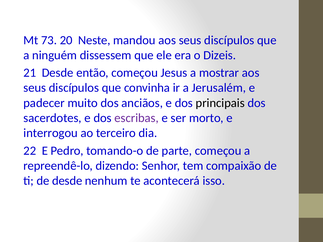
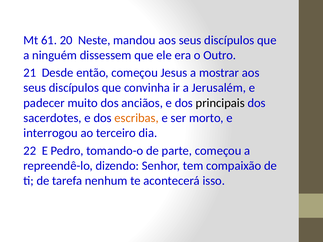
73: 73 -> 61 (49, 40)
Dizeis: Dizeis -> Outro (220, 55)
escribas colour: purple -> orange (137, 118)
de desde: desde -> tarefa (67, 181)
